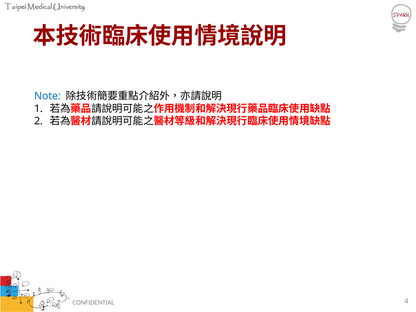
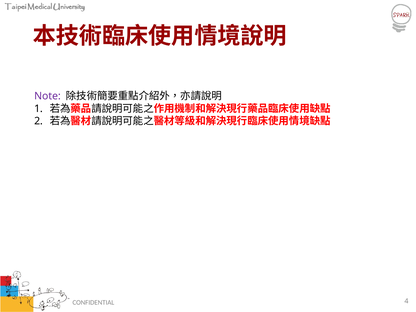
Note colour: blue -> purple (47, 96)
